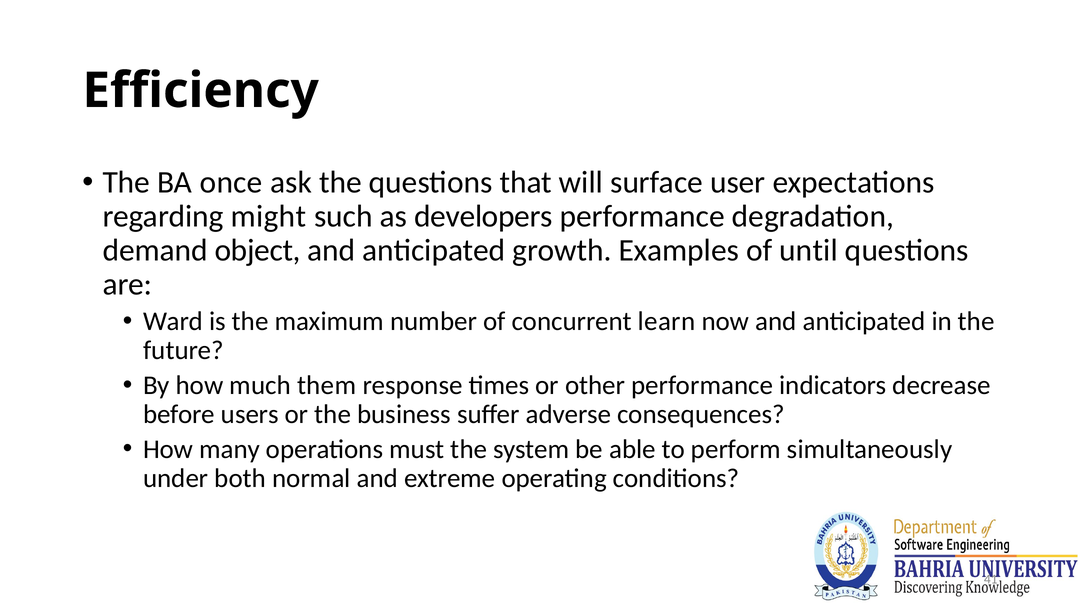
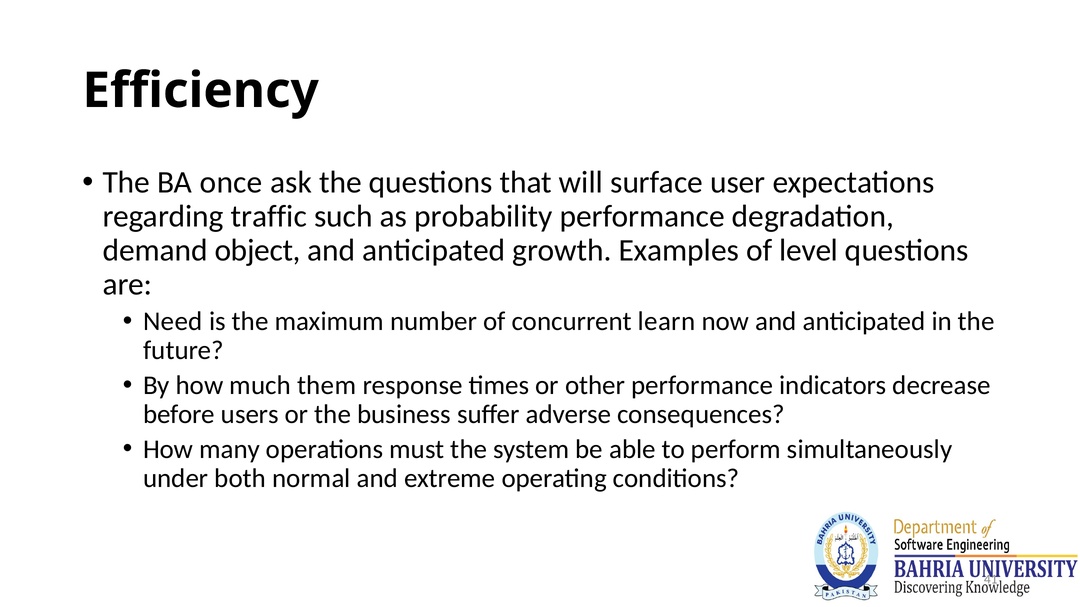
might: might -> traffic (269, 216)
developers: developers -> probability (483, 216)
until: until -> level (809, 250)
Ward: Ward -> Need (173, 322)
